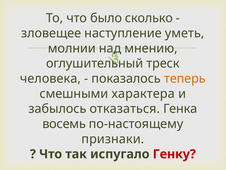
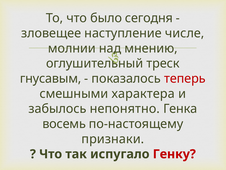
сколько: сколько -> сегодня (149, 18)
уметь: уметь -> числе (185, 33)
человека: человека -> гнусавым (51, 78)
теперь colour: orange -> red (185, 78)
отказаться: отказаться -> непонятно (125, 108)
